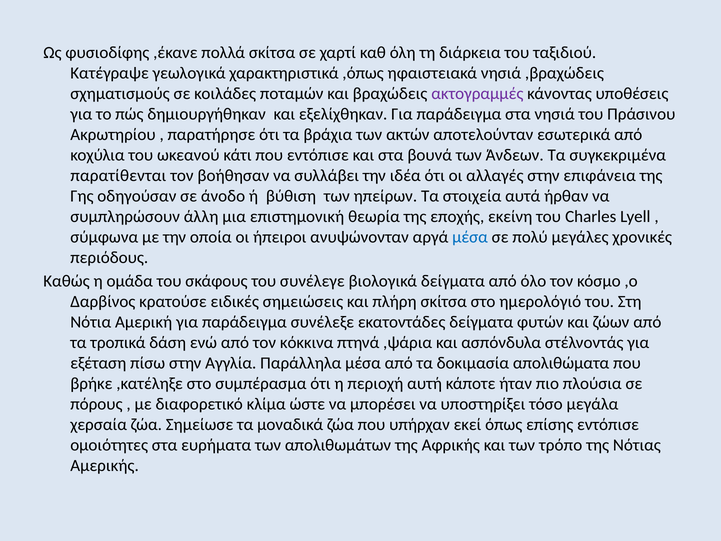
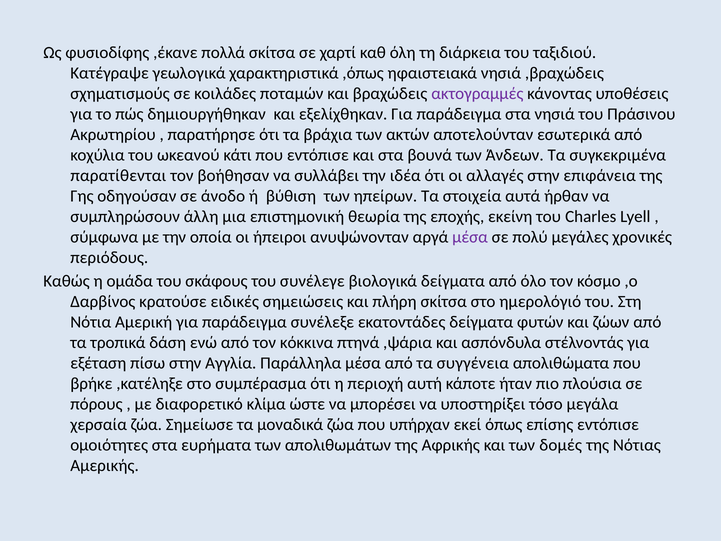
μέσα colour: blue -> purple (470, 237)
δοκιμασία: δοκιμασία -> συγγένεια (473, 363)
τρόπο: τρόπο -> δομές (561, 445)
